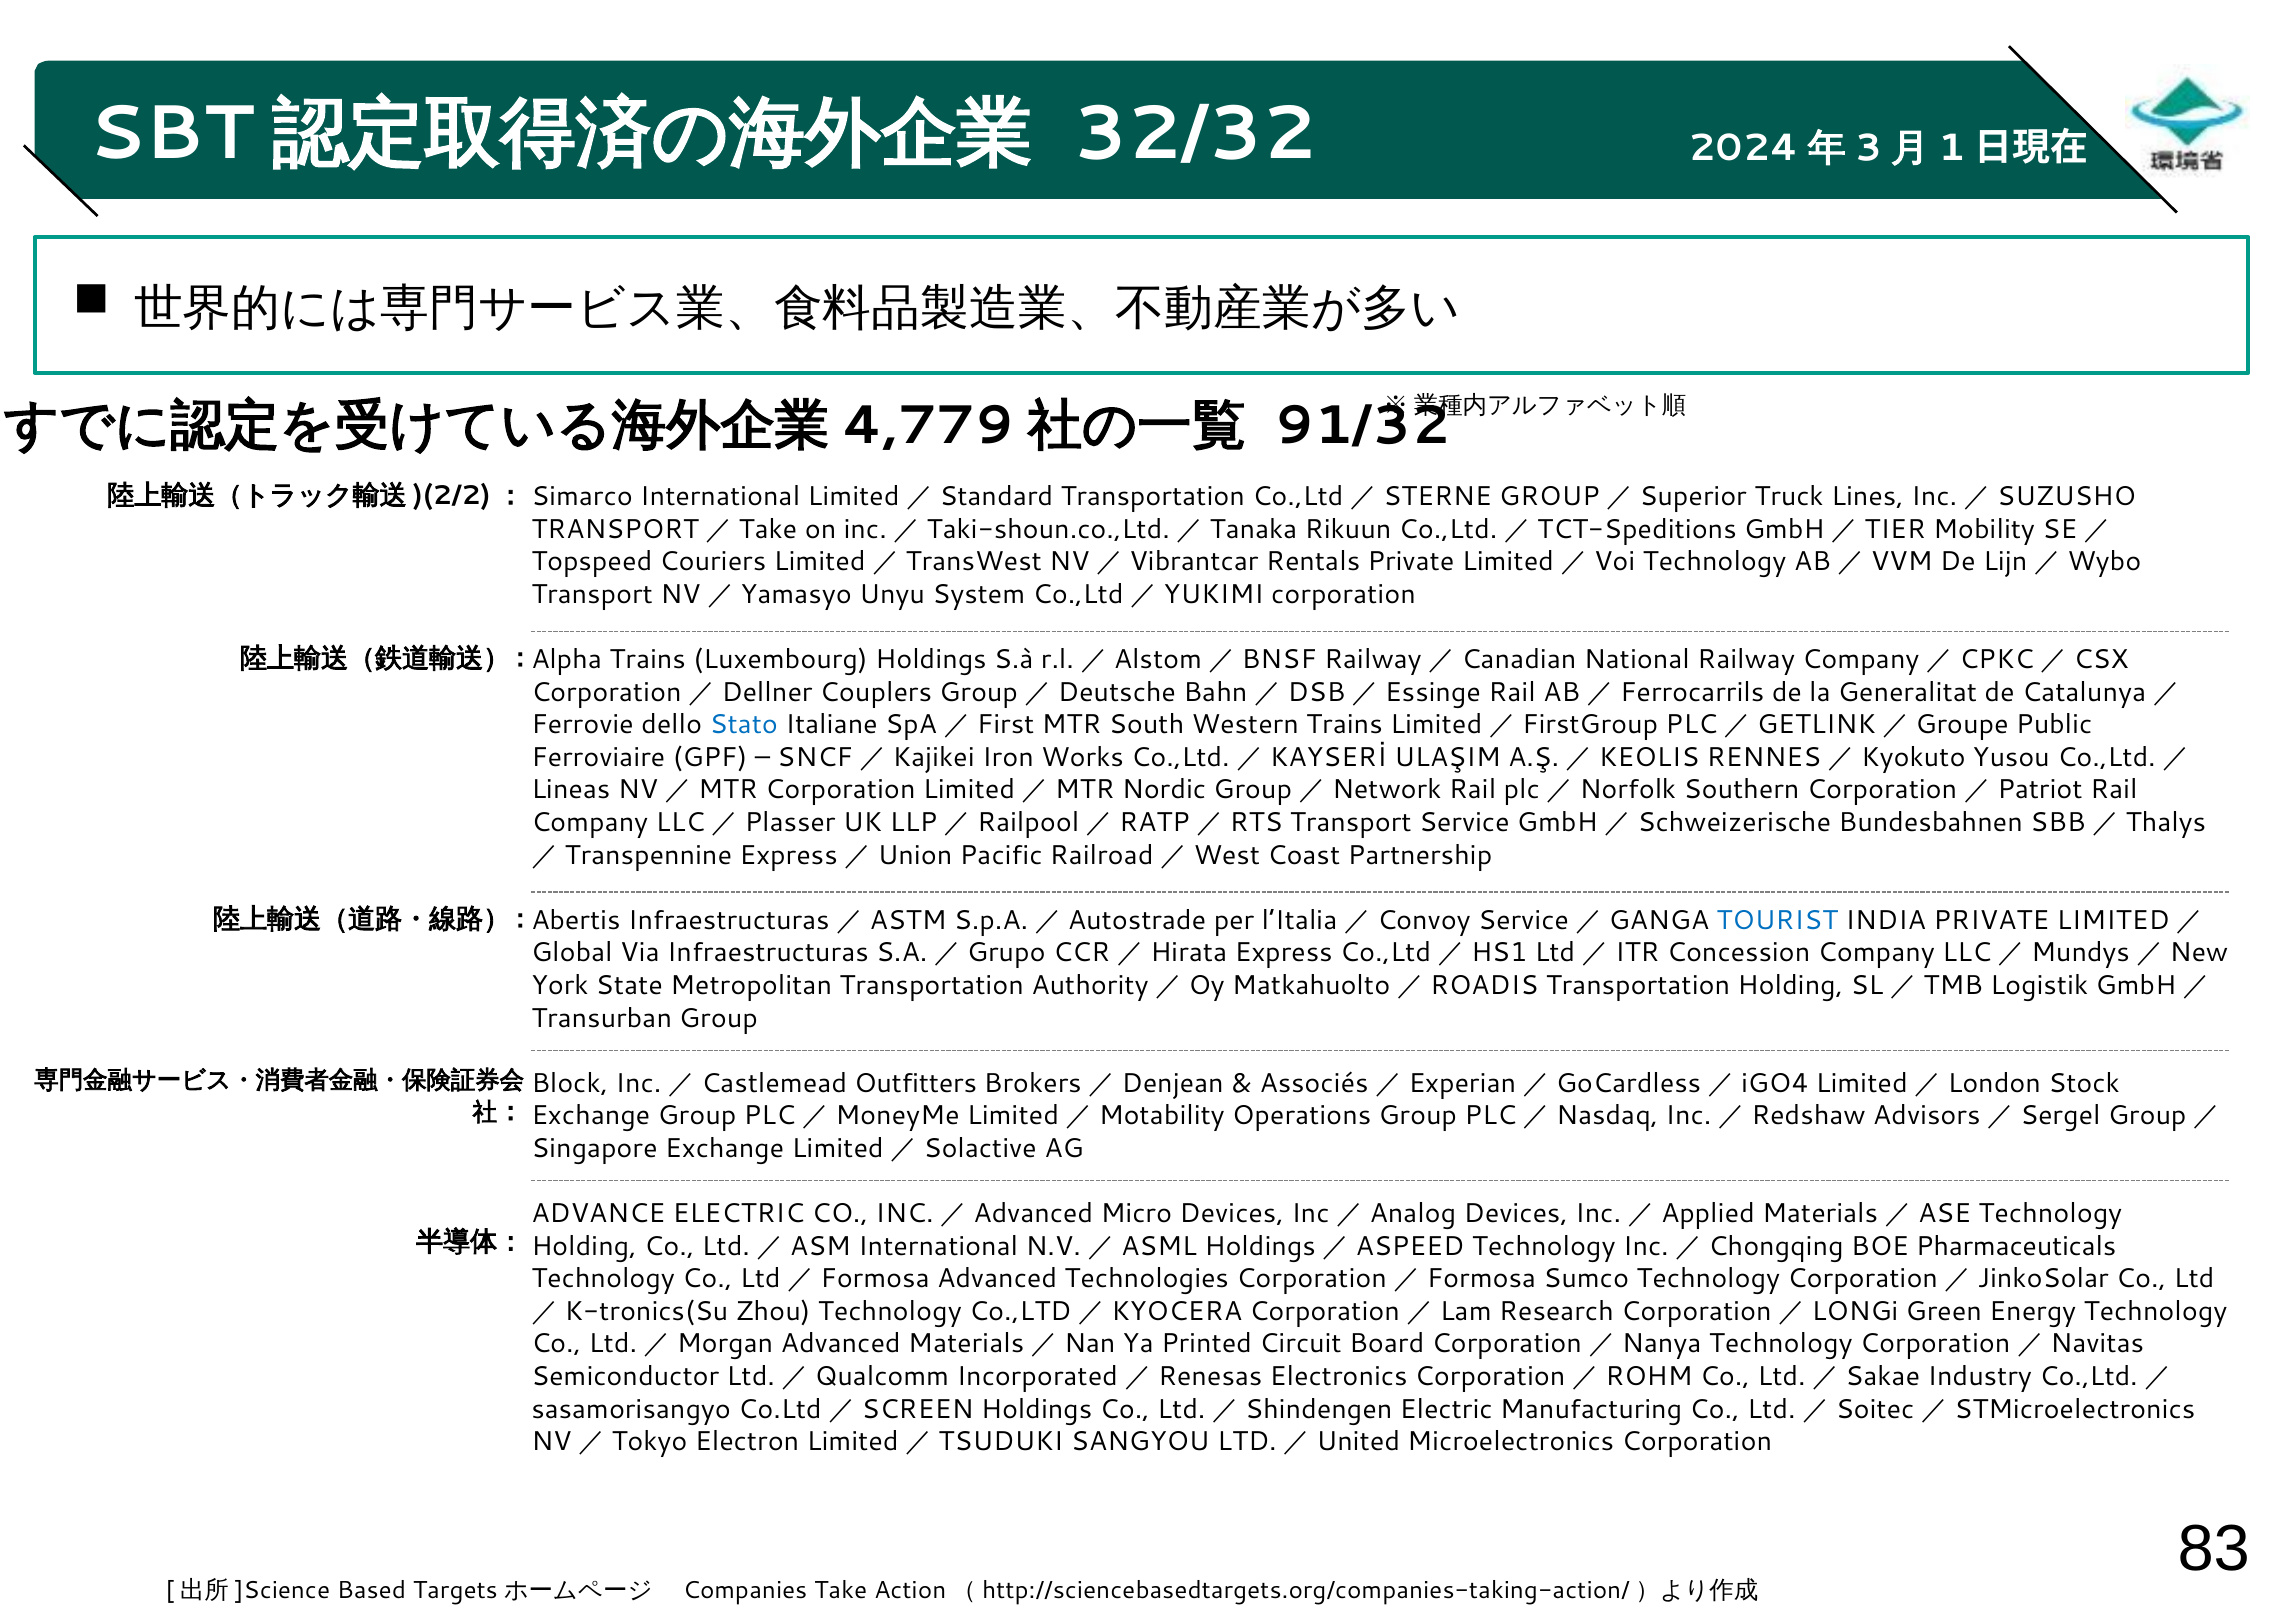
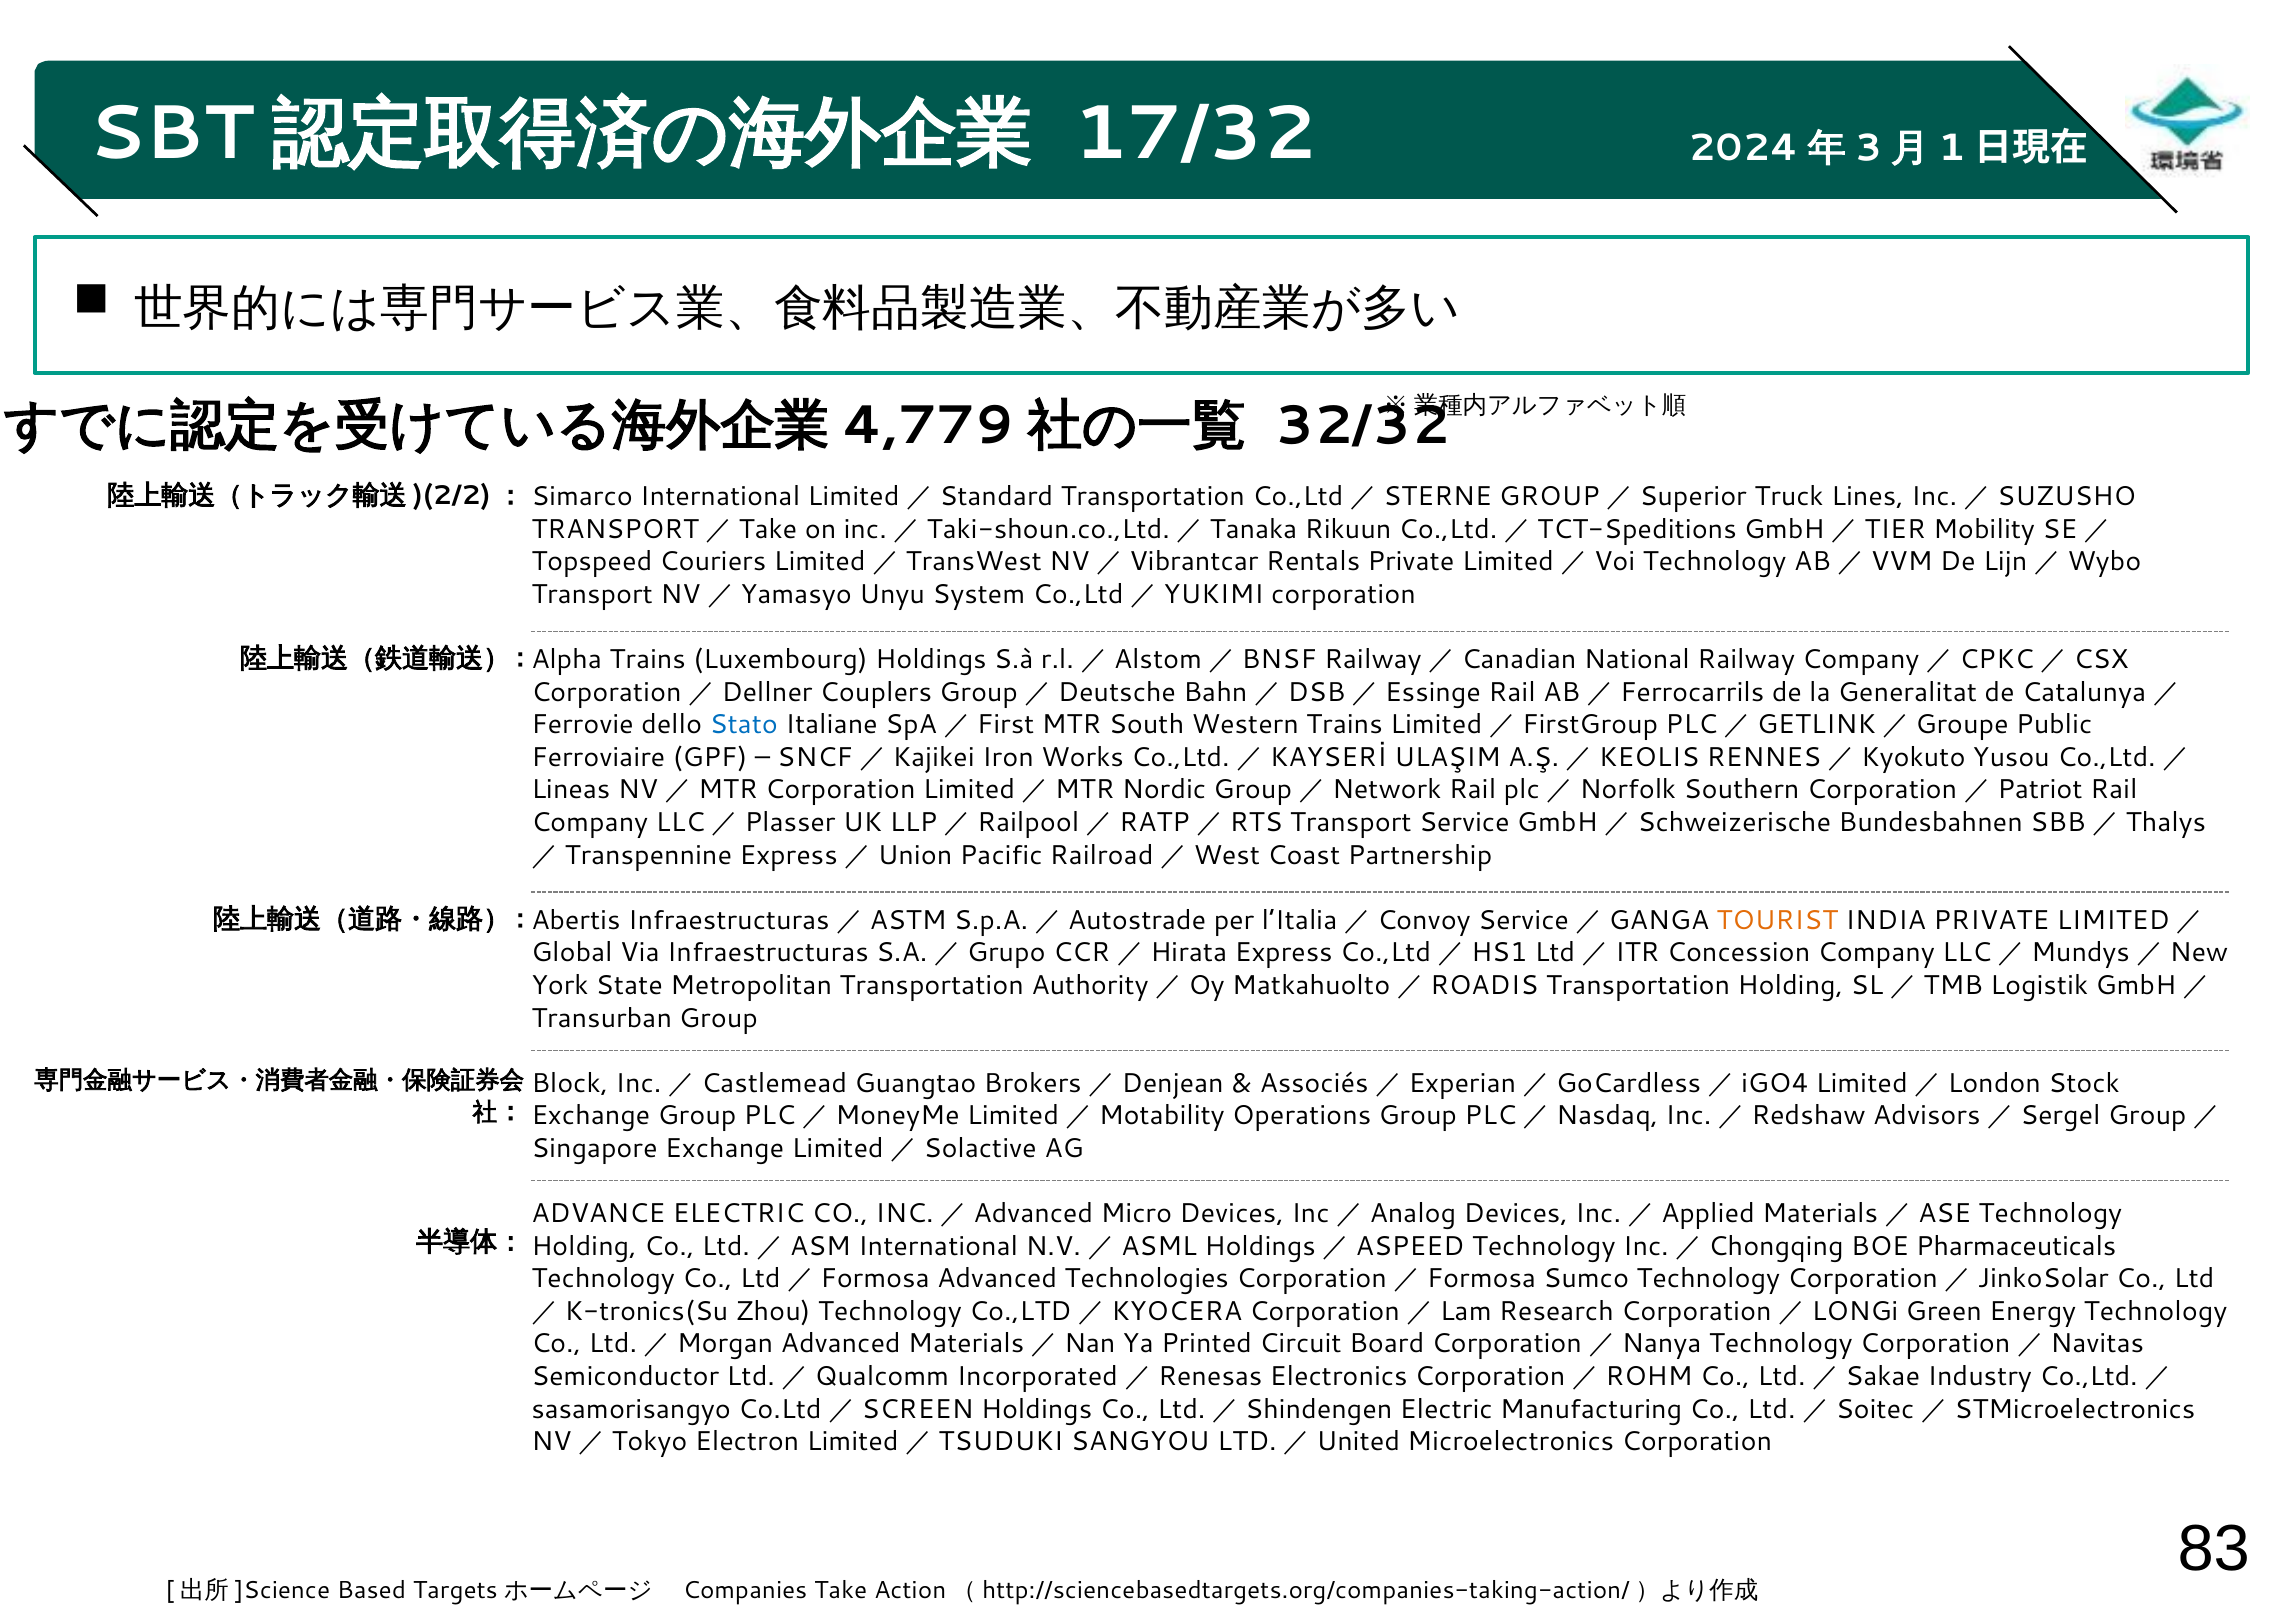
32/32: 32/32 -> 17/32 (1195, 133)
91/32: 91/32 -> 32/32 (1363, 425)
TOURIST colour: blue -> orange (1777, 920)
Outfitters: Outfitters -> Guangtao (916, 1083)
